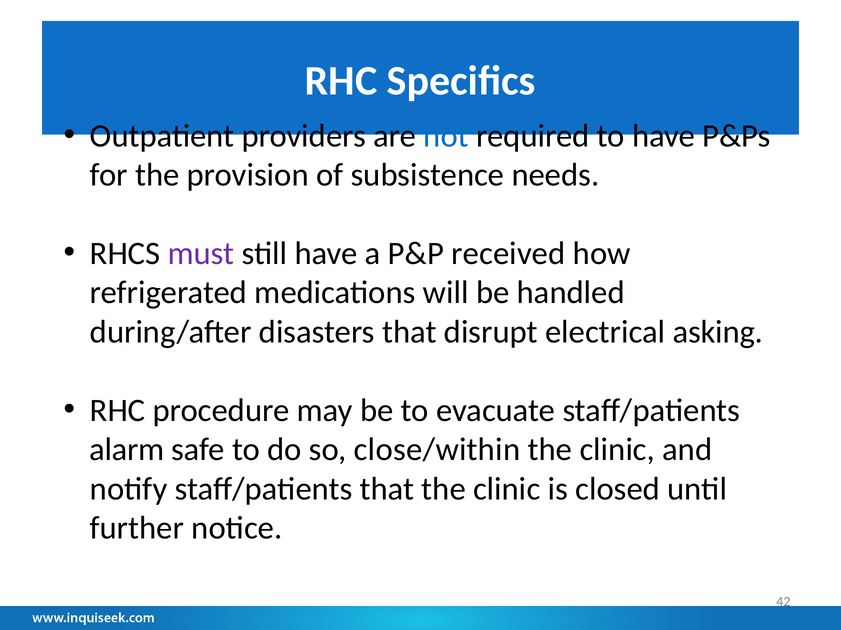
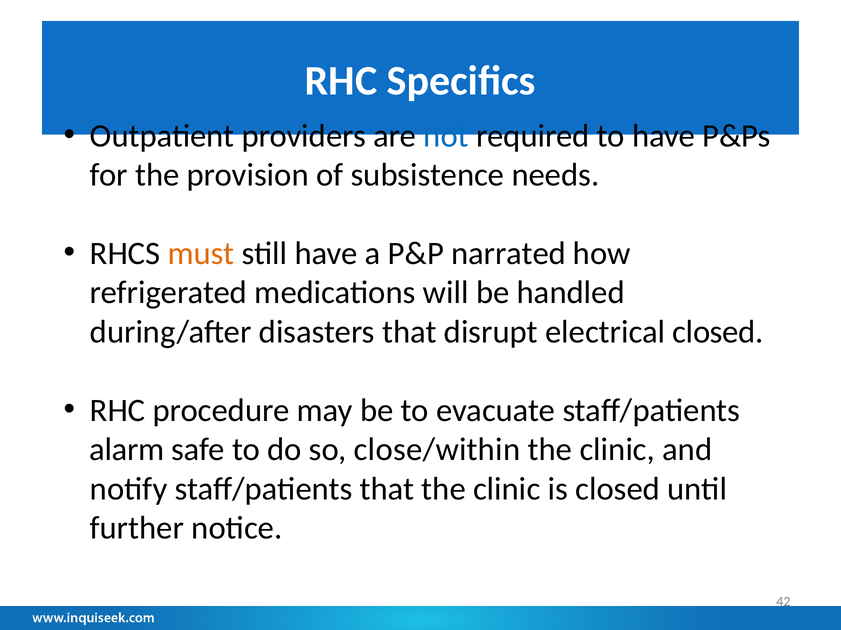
must colour: purple -> orange (201, 254)
received: received -> narrated (509, 254)
electrical asking: asking -> closed (718, 332)
